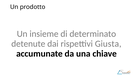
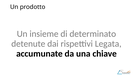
Giusta: Giusta -> Legata (108, 44)
